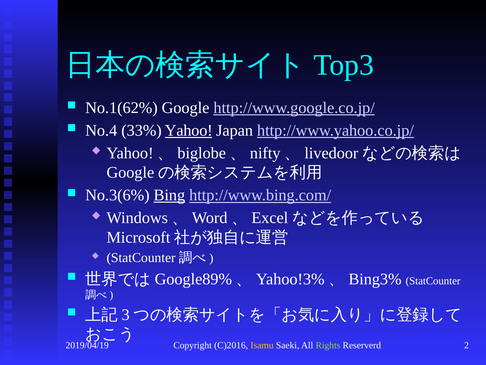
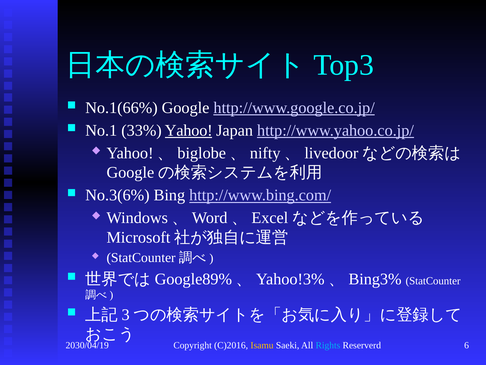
No.1(62%: No.1(62% -> No.1(66% (121, 108)
No.4: No.4 -> No.1 (101, 130)
Bing underline: present -> none (169, 195)
2019/04/19: 2019/04/19 -> 2030/04/19 (87, 345)
Rights colour: light green -> light blue (328, 345)
2: 2 -> 6 (467, 345)
